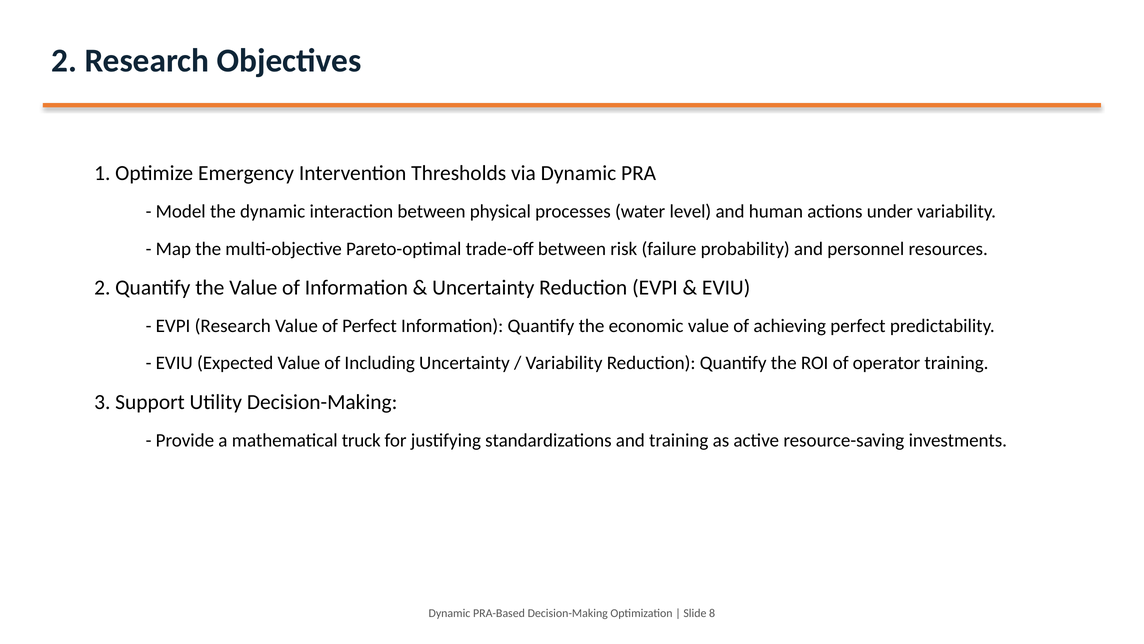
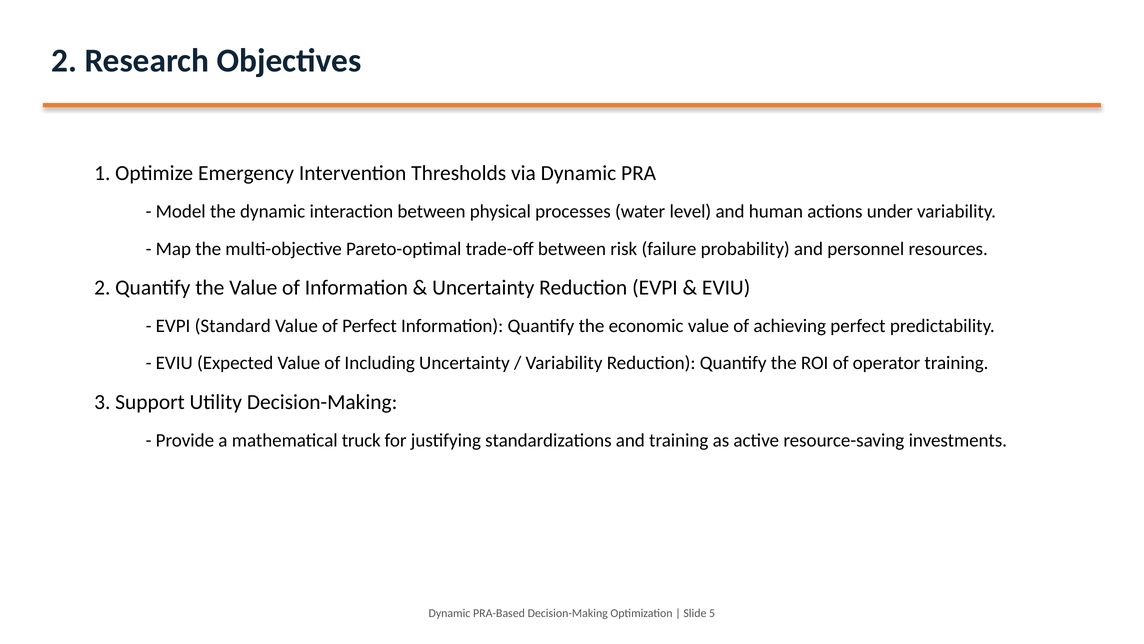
EVPI Research: Research -> Standard (233, 326)
8: 8 -> 5 (712, 613)
